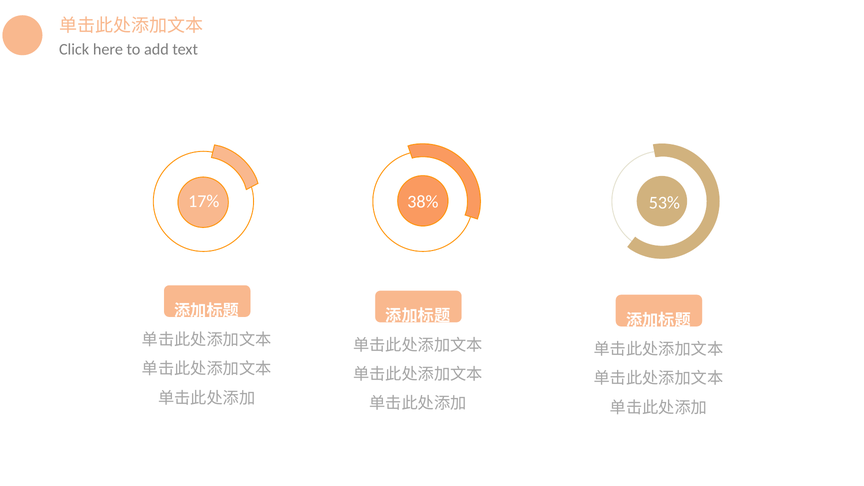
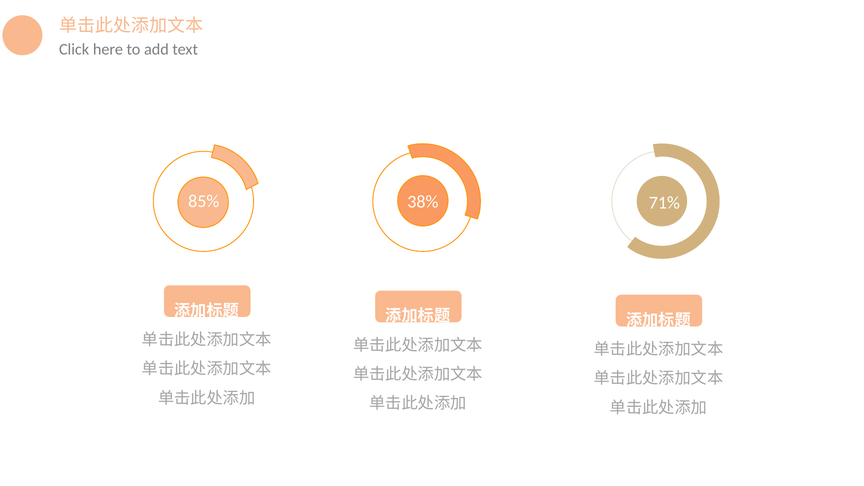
17%: 17% -> 85% (204, 201)
53%: 53% -> 71% (664, 203)
